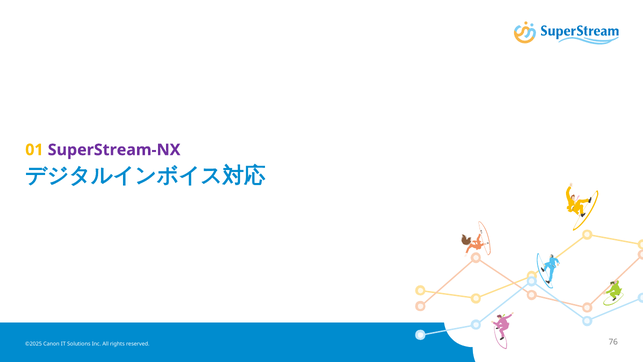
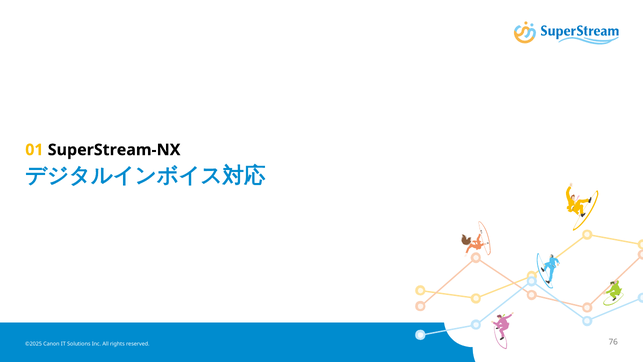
SuperStream-NX colour: purple -> black (114, 150)
